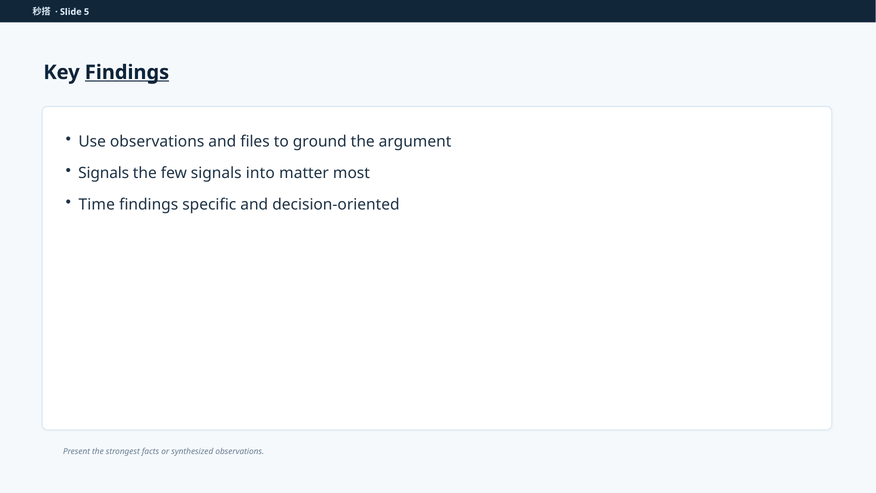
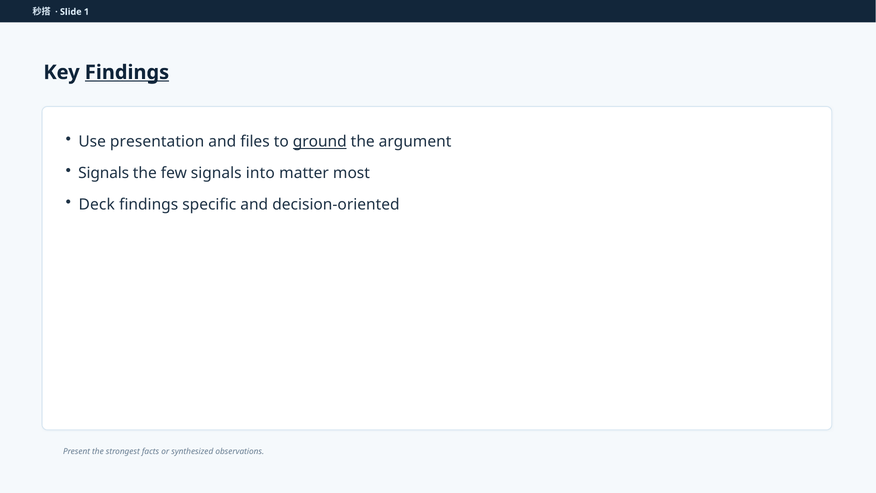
5: 5 -> 1 (87, 12)
Use observations: observations -> presentation (157, 142)
ground underline: none -> present (320, 142)
Time: Time -> Deck (97, 205)
